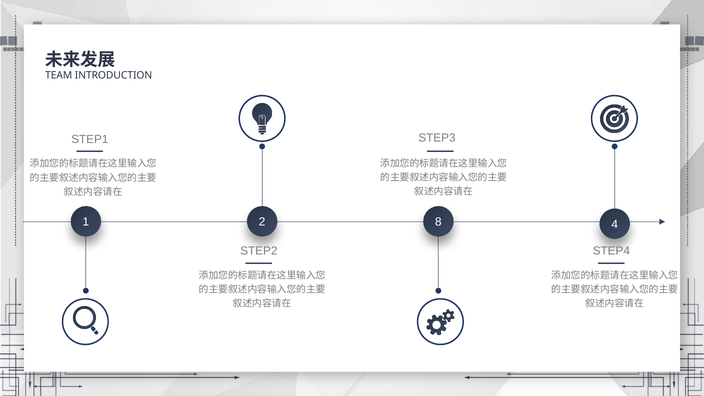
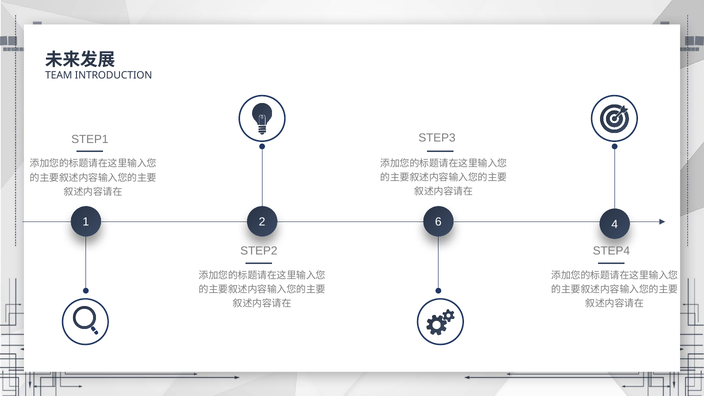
8: 8 -> 6 (438, 222)
